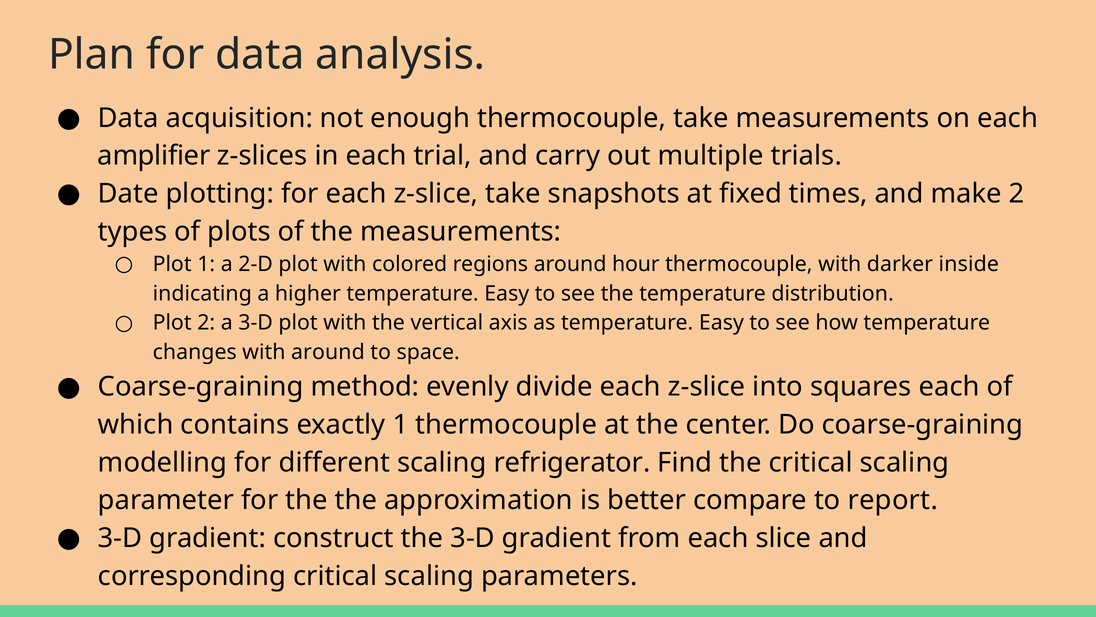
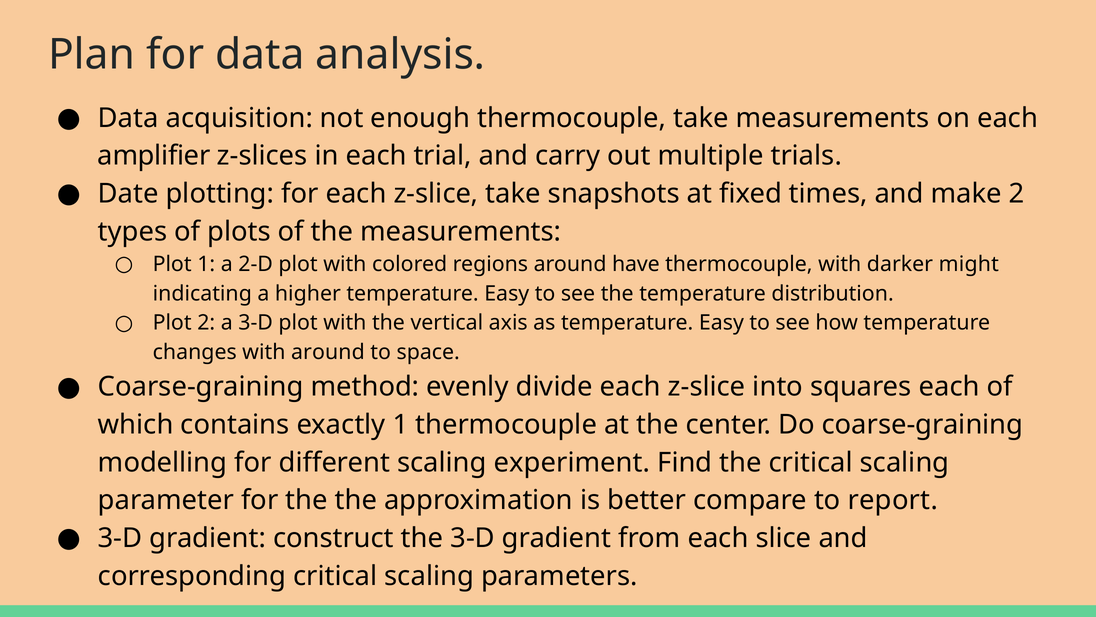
hour: hour -> have (636, 264)
inside: inside -> might (969, 264)
refrigerator: refrigerator -> experiment (572, 462)
